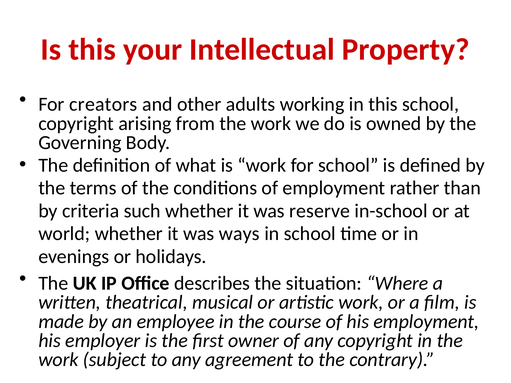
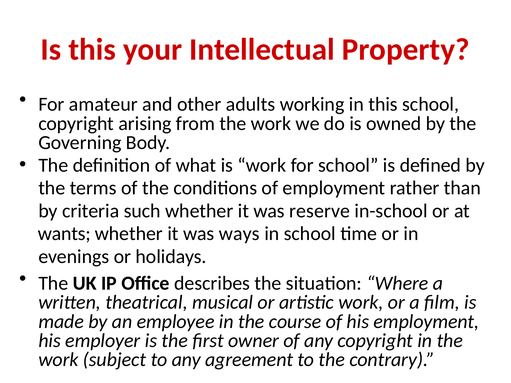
creators: creators -> amateur (103, 105)
world: world -> wants (64, 234)
